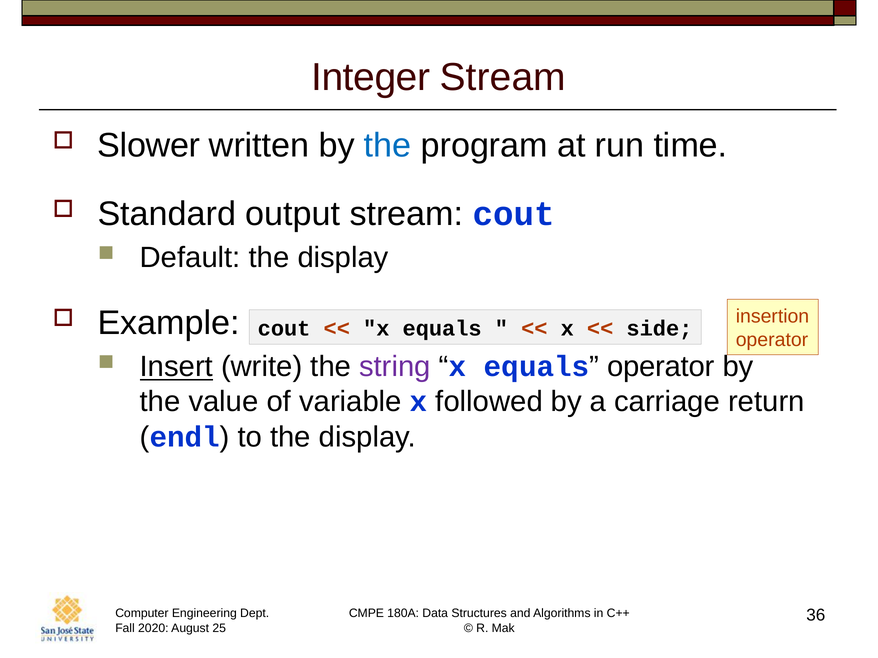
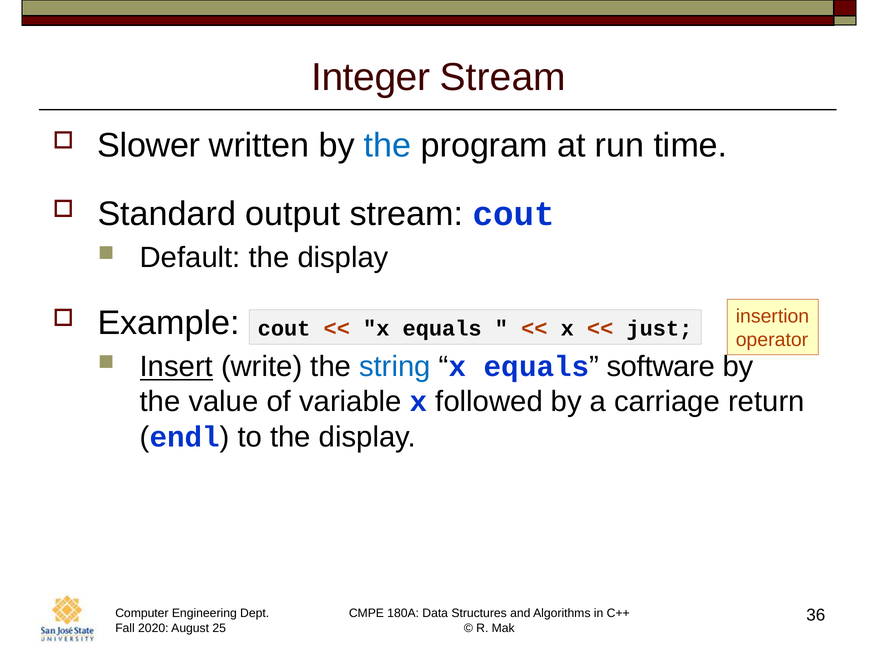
side: side -> just (659, 329)
string colour: purple -> blue (395, 367)
operator: operator -> software (661, 367)
